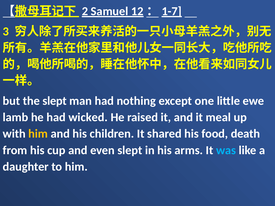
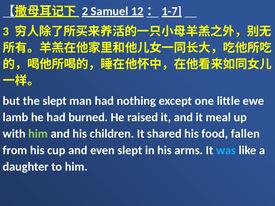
wicked: wicked -> burned (88, 118)
him colour: yellow -> light green (38, 134)
death: death -> fallen (245, 134)
